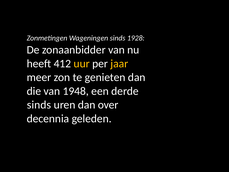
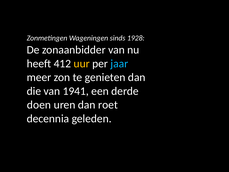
jaar colour: yellow -> light blue (119, 63)
1948: 1948 -> 1941 (76, 91)
sinds: sinds -> doen (39, 105)
over: over -> roet (108, 105)
